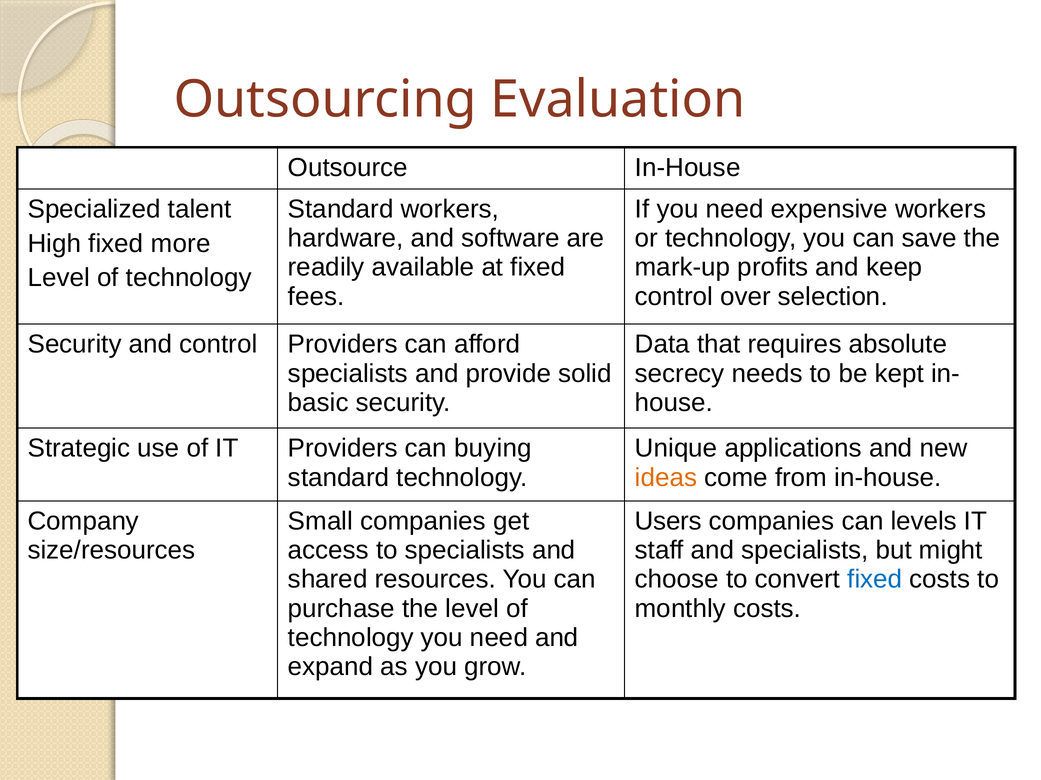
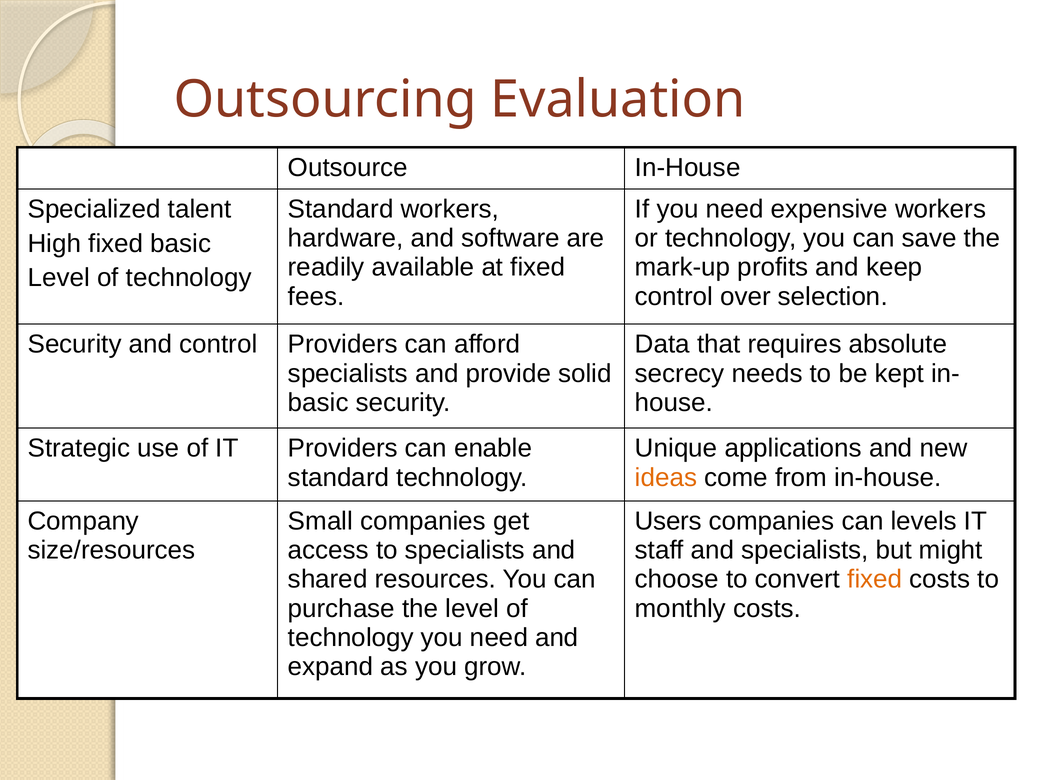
fixed more: more -> basic (181, 244)
buying: buying -> enable (493, 449)
fixed colour: blue -> orange (875, 580)
